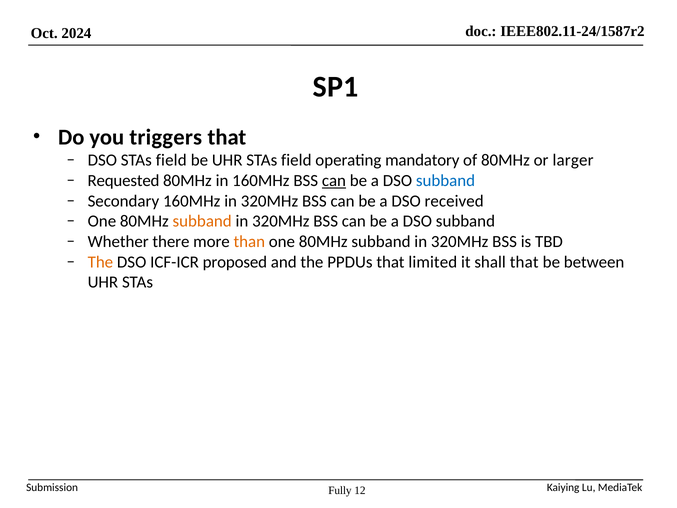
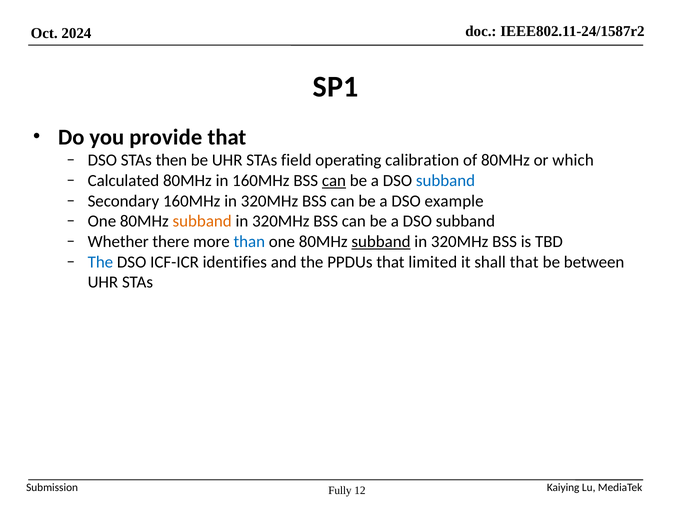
triggers: triggers -> provide (166, 137)
DSO STAs field: field -> then (171, 160)
mandatory: mandatory -> calibration (422, 160)
larger: larger -> which (573, 160)
Requested: Requested -> Calculated (123, 181)
received: received -> example (454, 201)
than colour: orange -> blue (249, 242)
subband underline: none -> present (381, 242)
The colour: orange -> blue (100, 262)
proposed: proposed -> identifies (235, 262)
